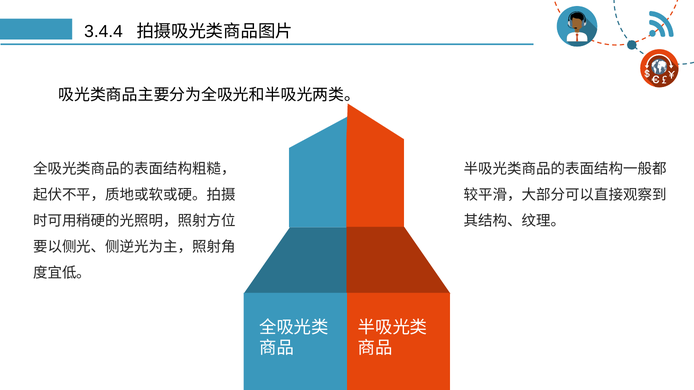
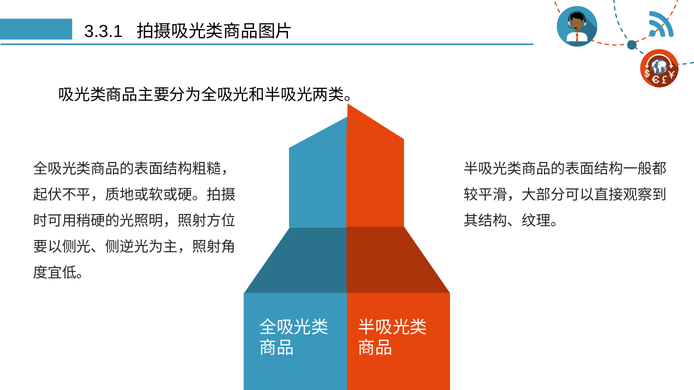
3.4.4: 3.4.4 -> 3.3.1 (104, 31)
